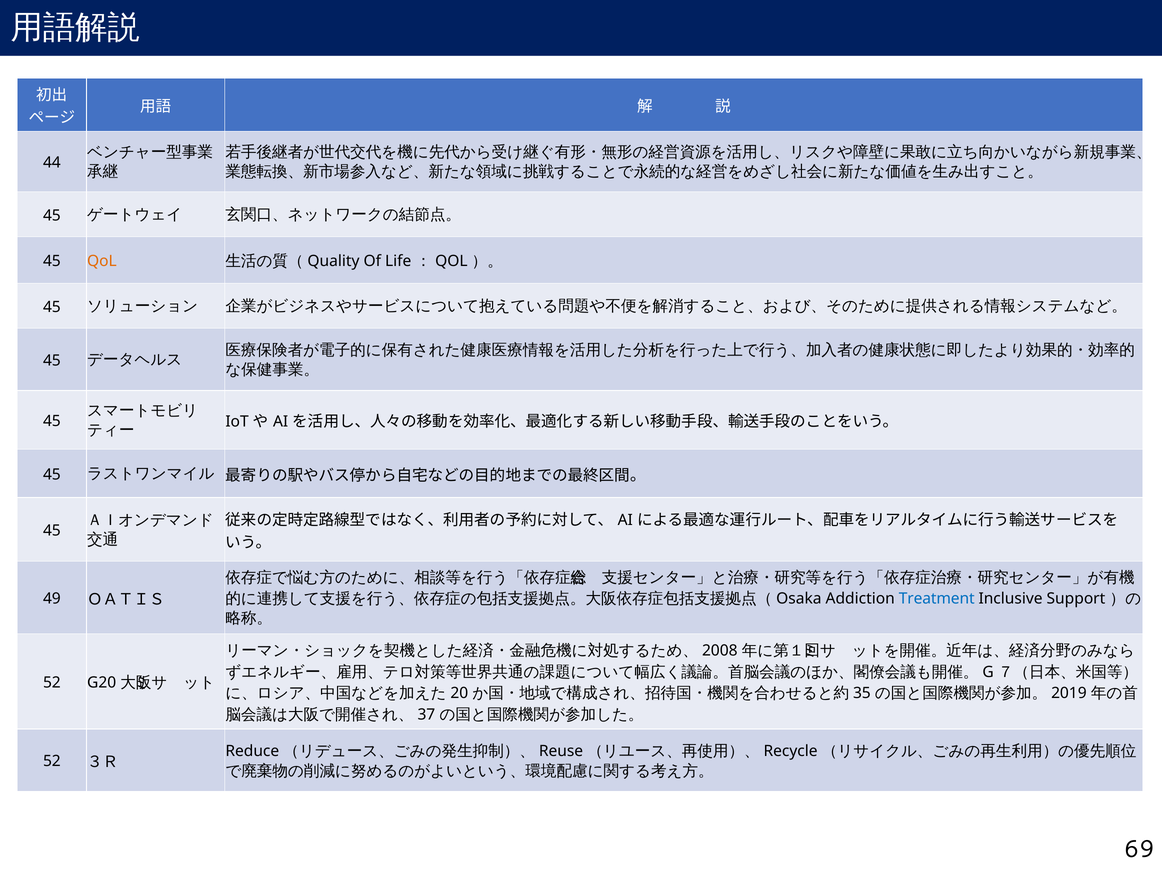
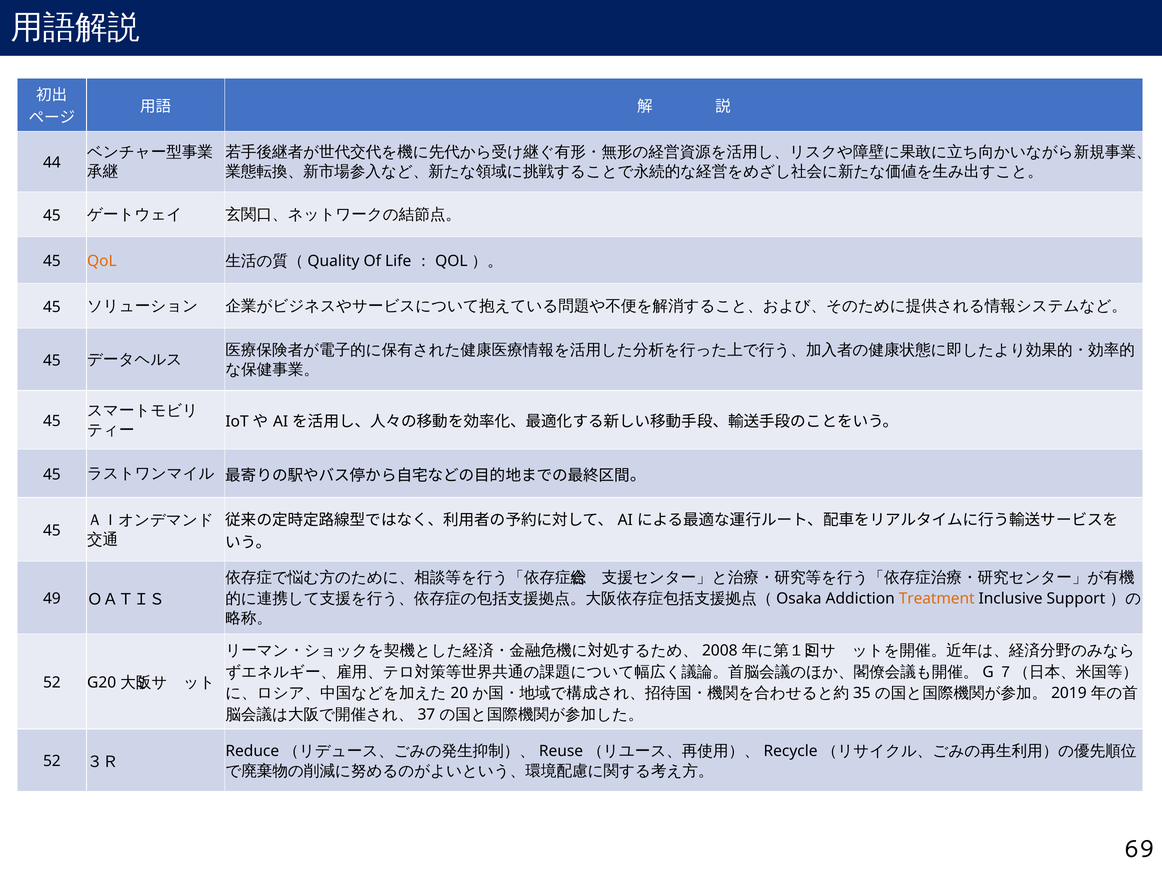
Treatment colour: blue -> orange (937, 599)
